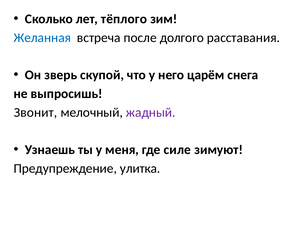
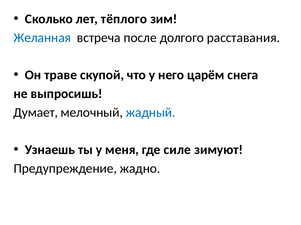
зверь: зверь -> траве (61, 75)
Звонит: Звонит -> Думает (36, 113)
жадный colour: purple -> blue (151, 113)
улитка: улитка -> жадно (140, 169)
